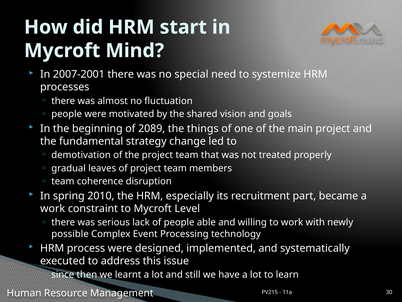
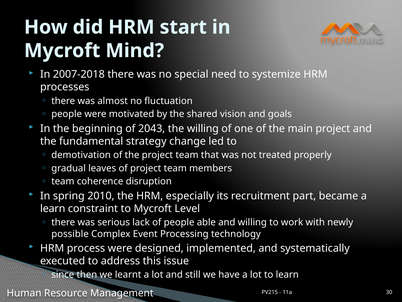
2007-2001: 2007-2001 -> 2007-2018 (79, 74)
2089: 2089 -> 2043 (152, 128)
the things: things -> willing (203, 128)
work: work -> learn (53, 208)
